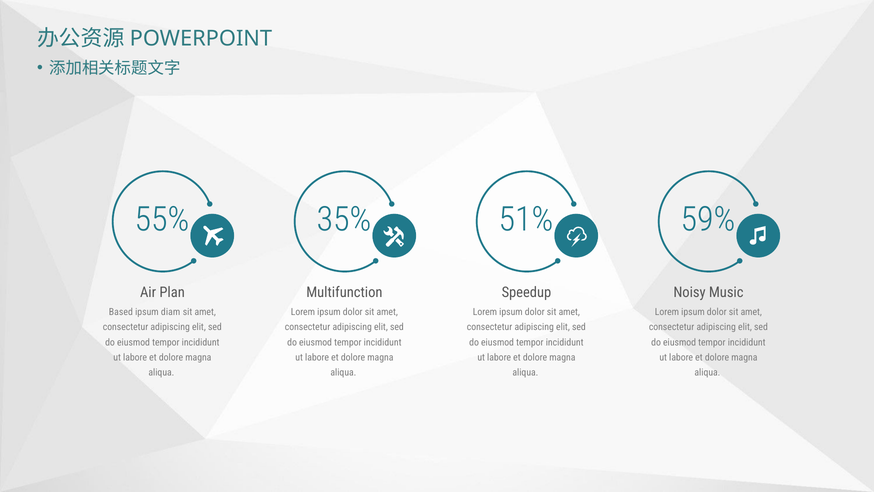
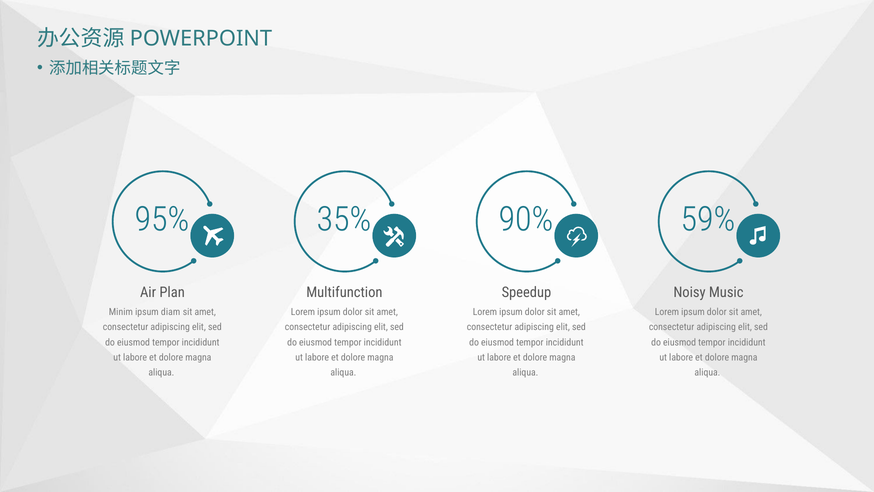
55%: 55% -> 95% (162, 220)
51%: 51% -> 90% (526, 220)
Based: Based -> Minim (121, 312)
